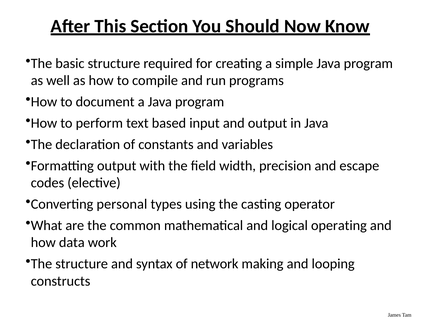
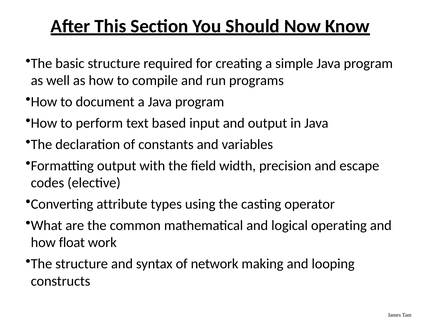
personal: personal -> attribute (122, 204)
data: data -> float (72, 242)
